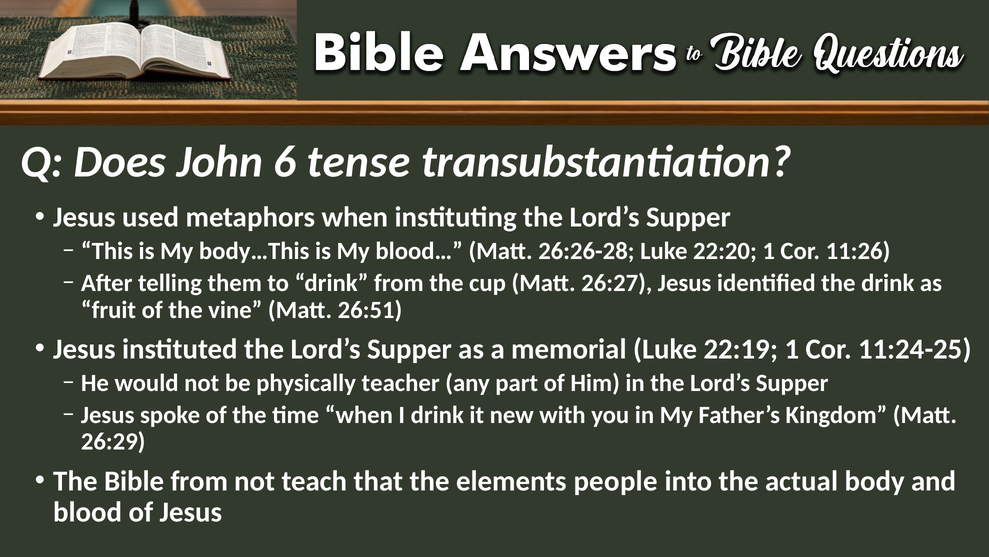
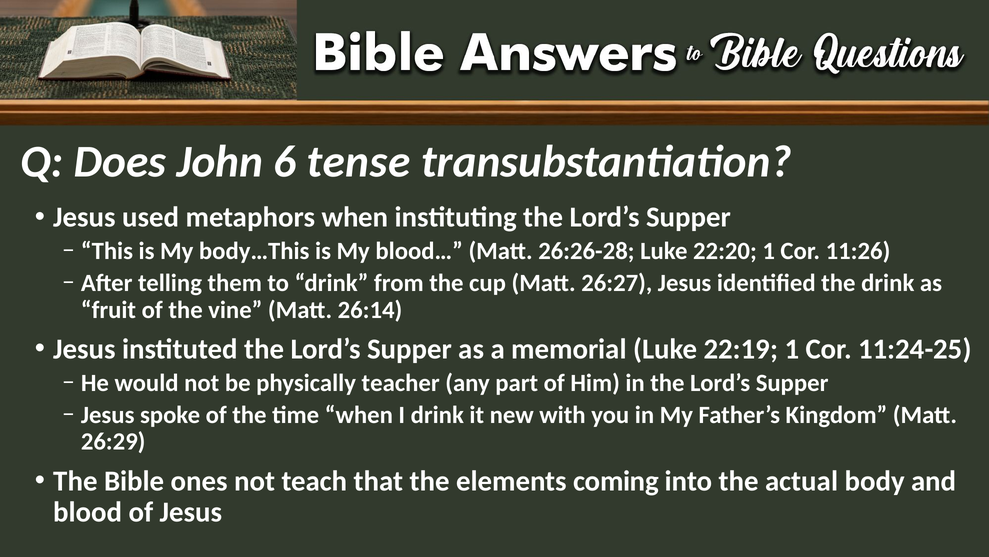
26:51: 26:51 -> 26:14 (370, 309)
Bible from: from -> ones (199, 480)
people: people -> coming (616, 480)
